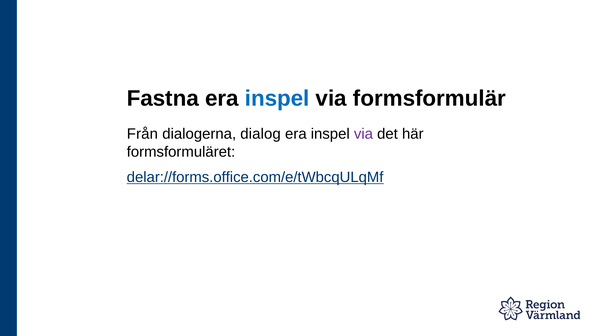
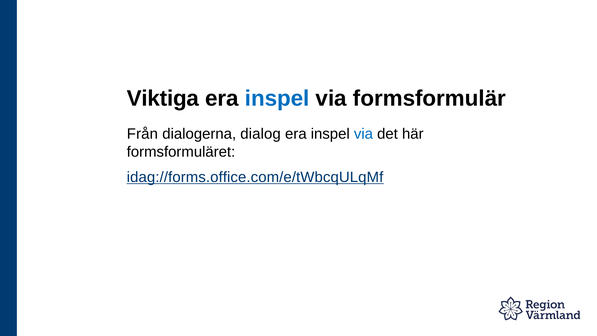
Fastna: Fastna -> Viktiga (163, 98)
via colour: purple -> blue (363, 134)
delar://forms.office.com/e/tWbcqULqMf: delar://forms.office.com/e/tWbcqULqMf -> idag://forms.office.com/e/tWbcqULqMf (255, 177)
